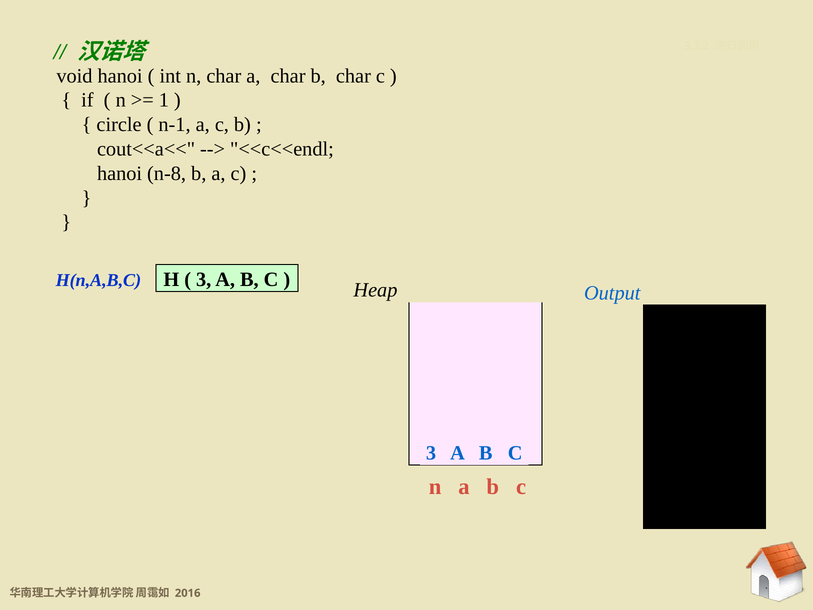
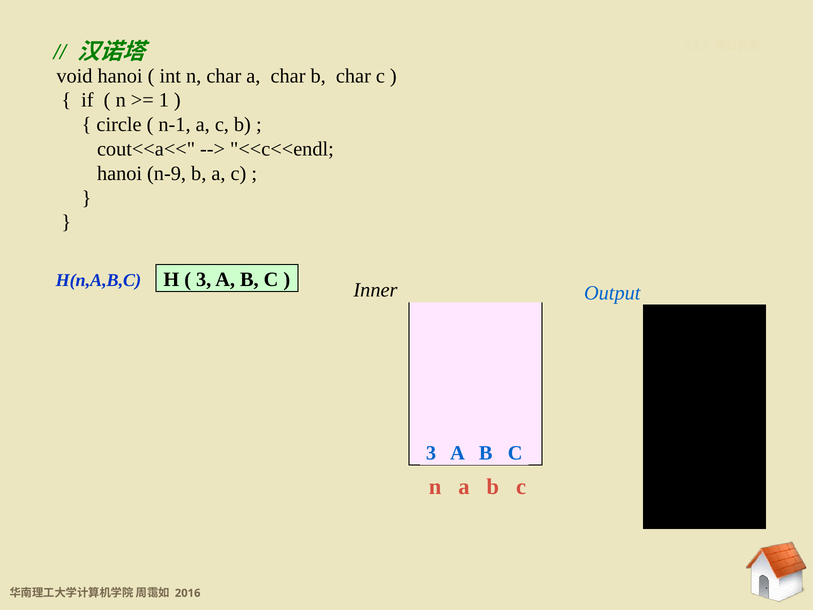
n-8: n-8 -> n-9 (167, 173)
Heap: Heap -> Inner (375, 290)
